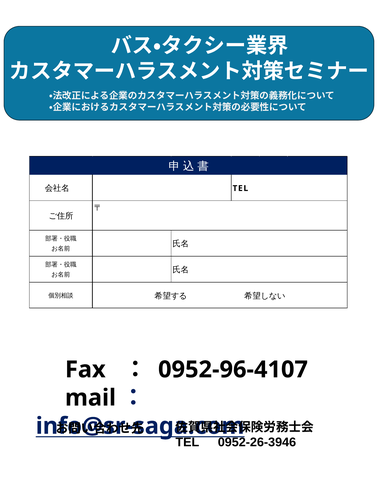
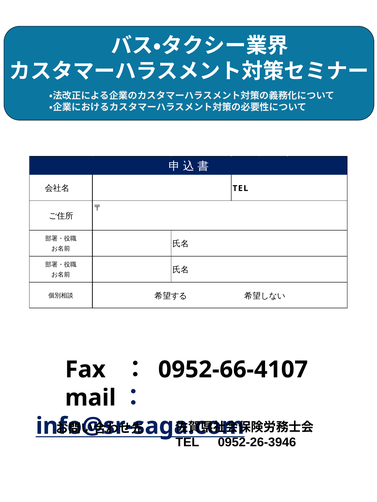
0952-96-4107: 0952-96-4107 -> 0952-66-4107 (233, 370)
